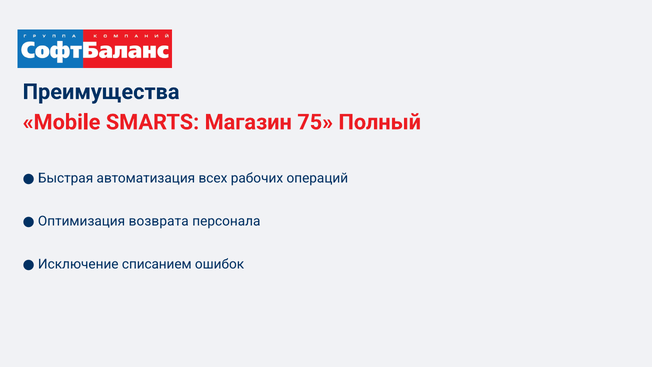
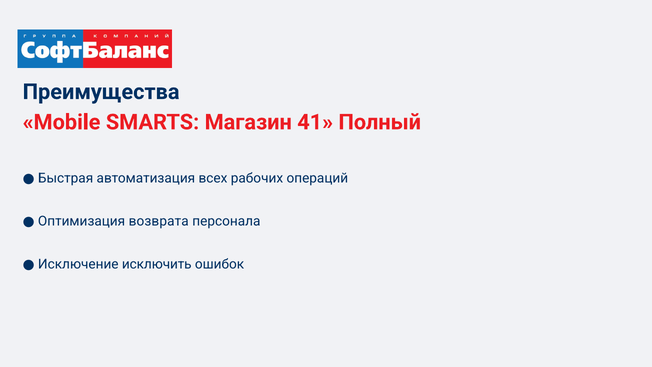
75: 75 -> 41 (315, 122)
списанием: списанием -> исключить (157, 264)
